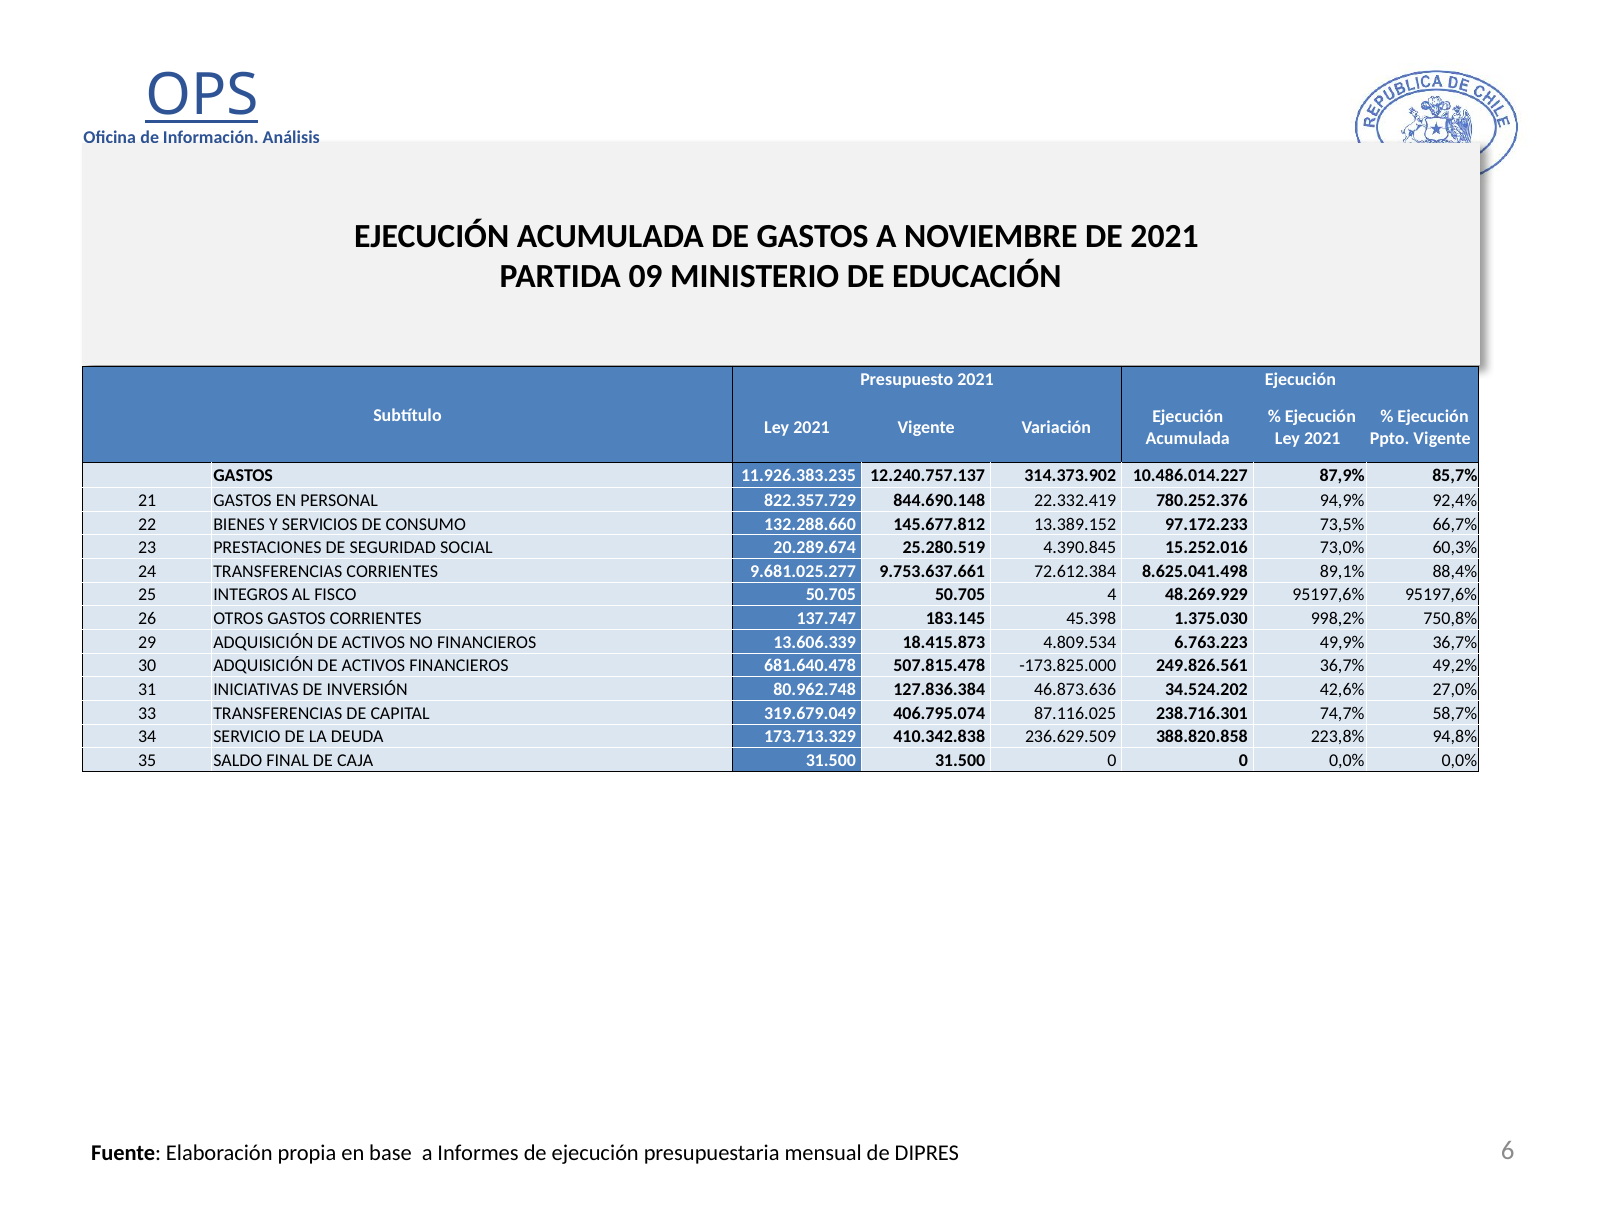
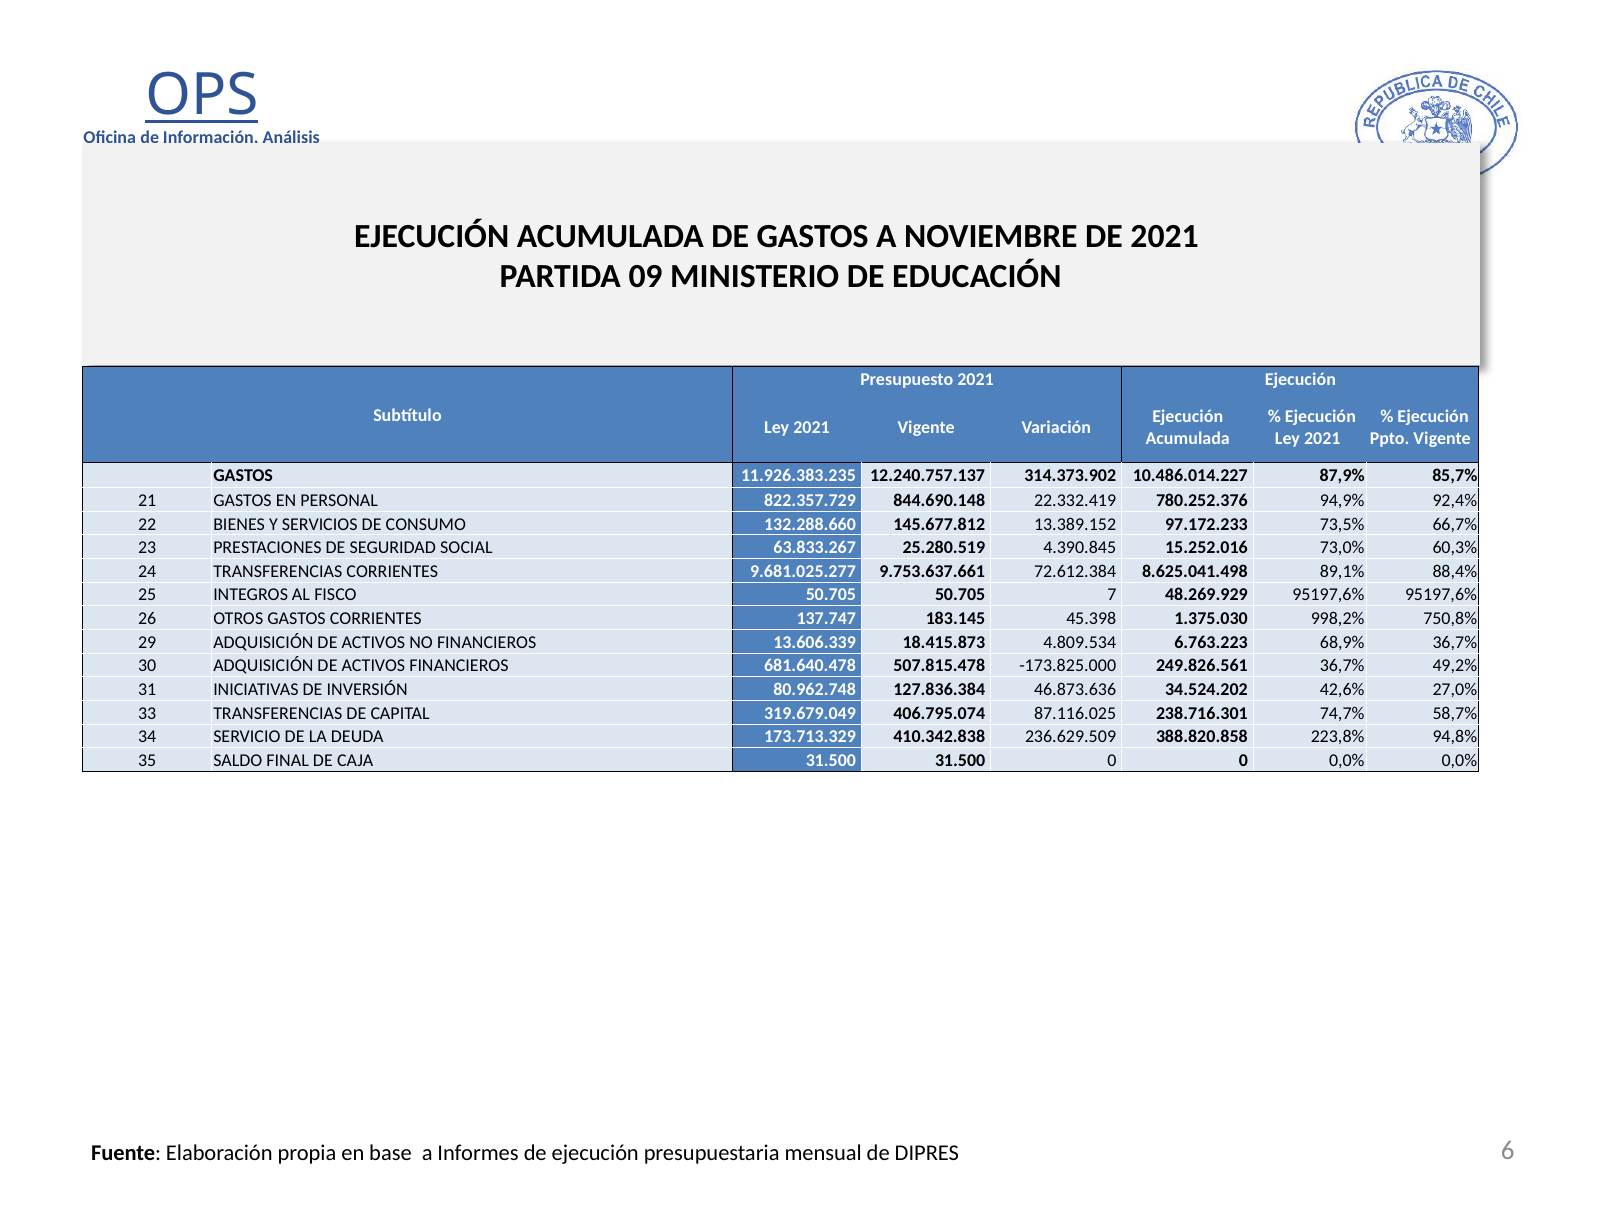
20.289.674: 20.289.674 -> 63.833.267 (815, 548)
4: 4 -> 7 (1112, 595)
49,9%: 49,9% -> 68,9% (1342, 642)
